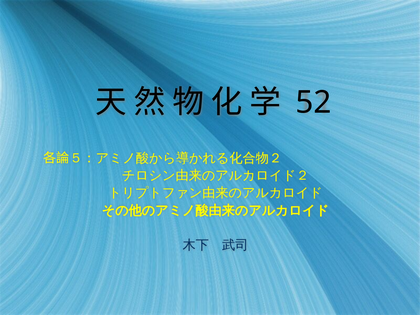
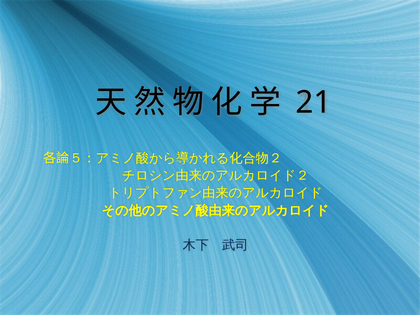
52: 52 -> 21 (314, 102)
